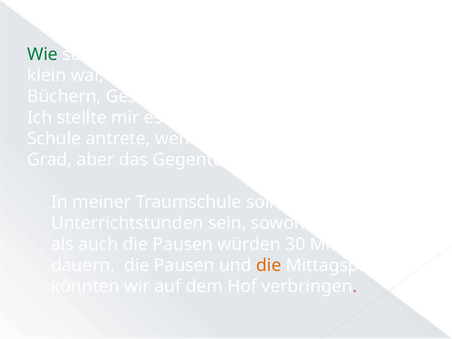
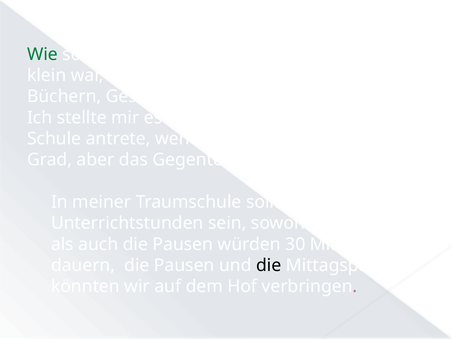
die colour: orange -> black (269, 265)
